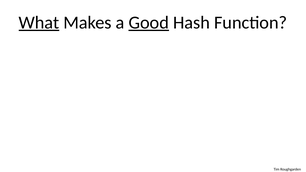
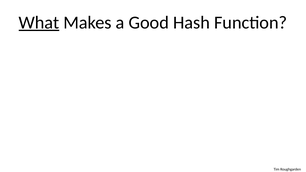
Good underline: present -> none (149, 23)
